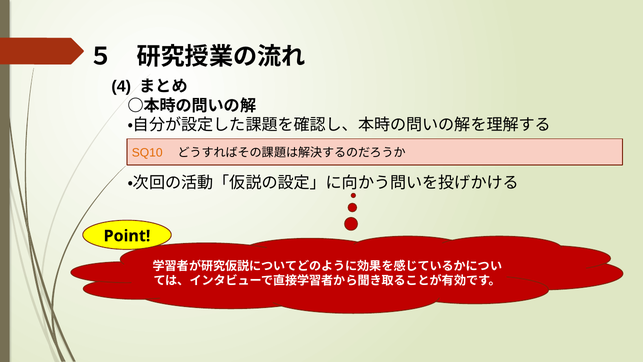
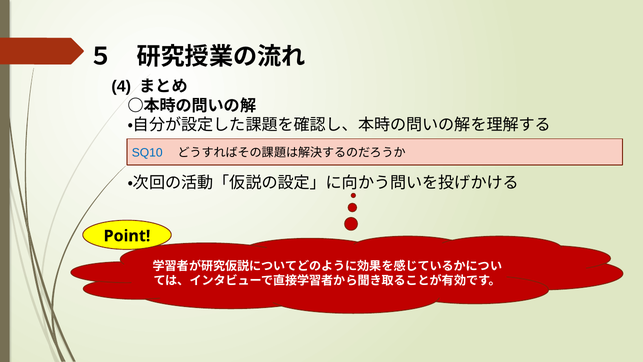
SQ10 colour: orange -> blue (147, 153)
